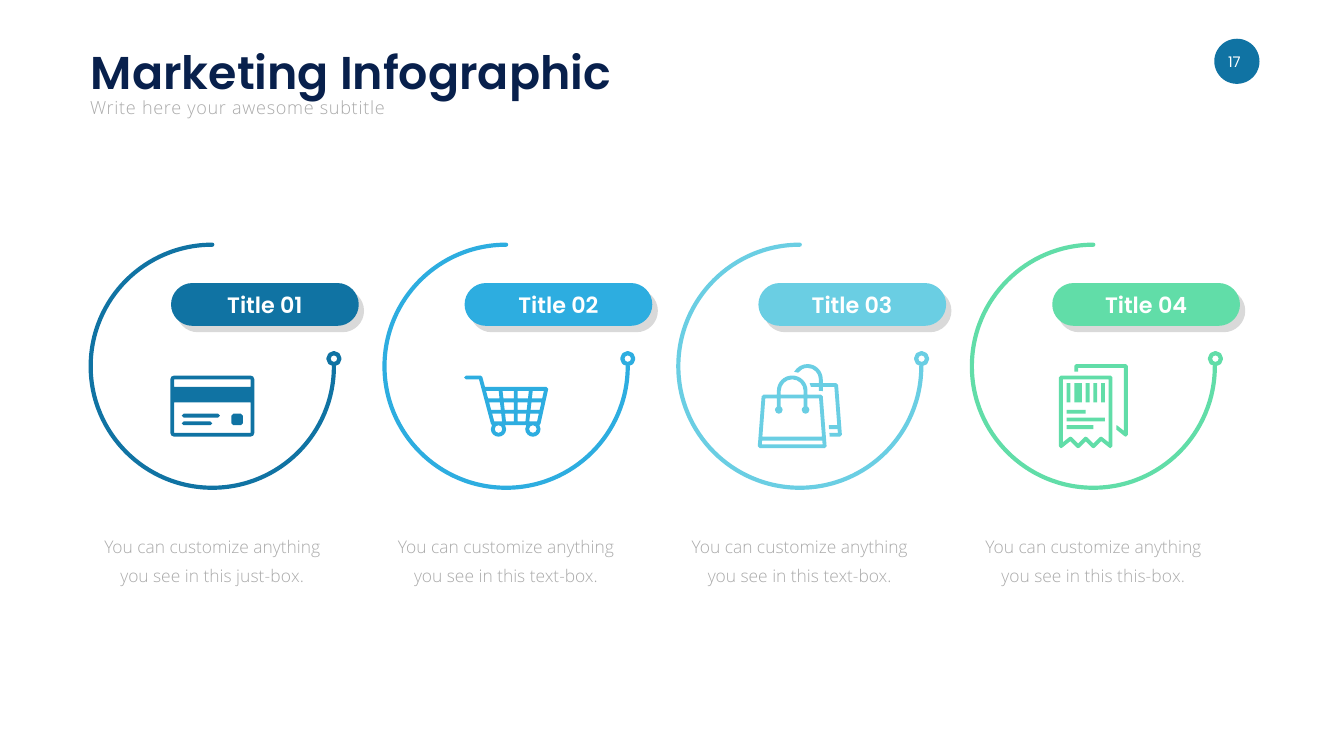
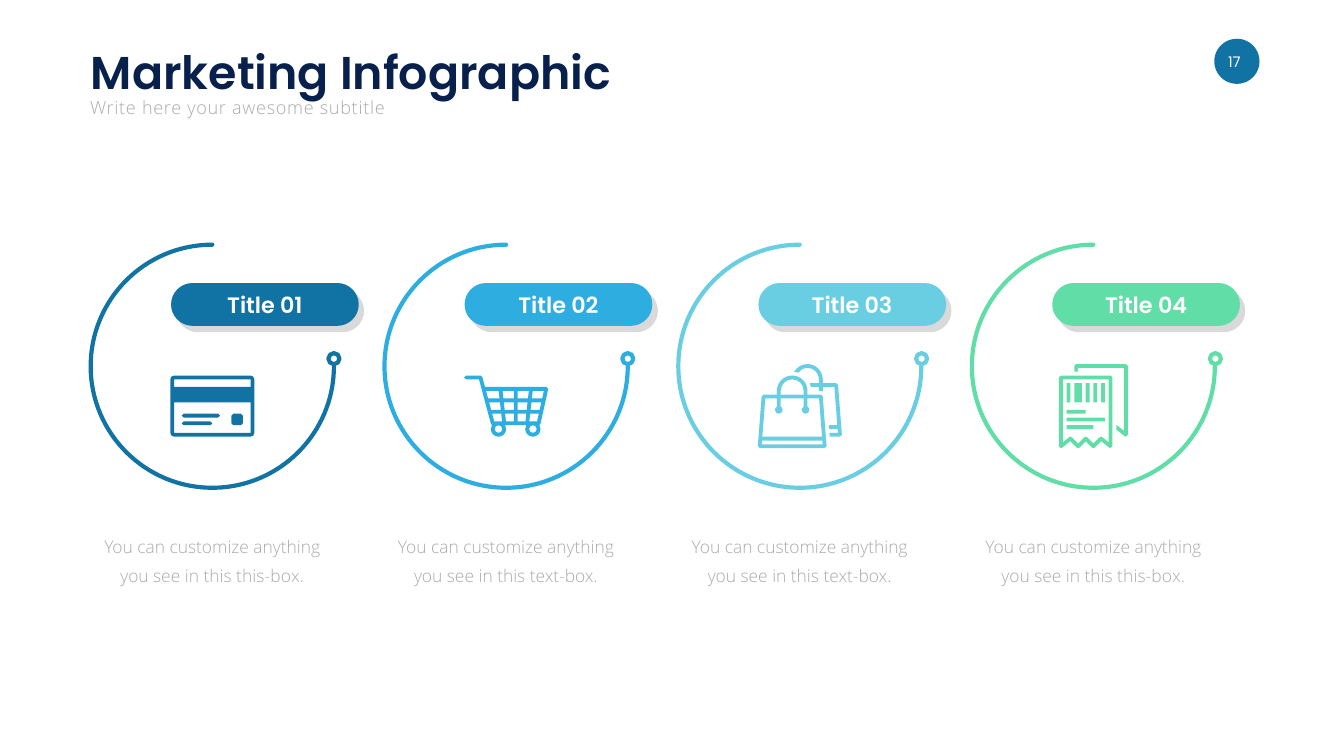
just-box: just-box -> this-box (270, 576)
